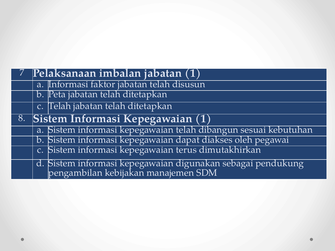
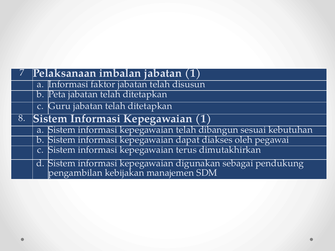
c Telah: Telah -> Guru (60, 106)
